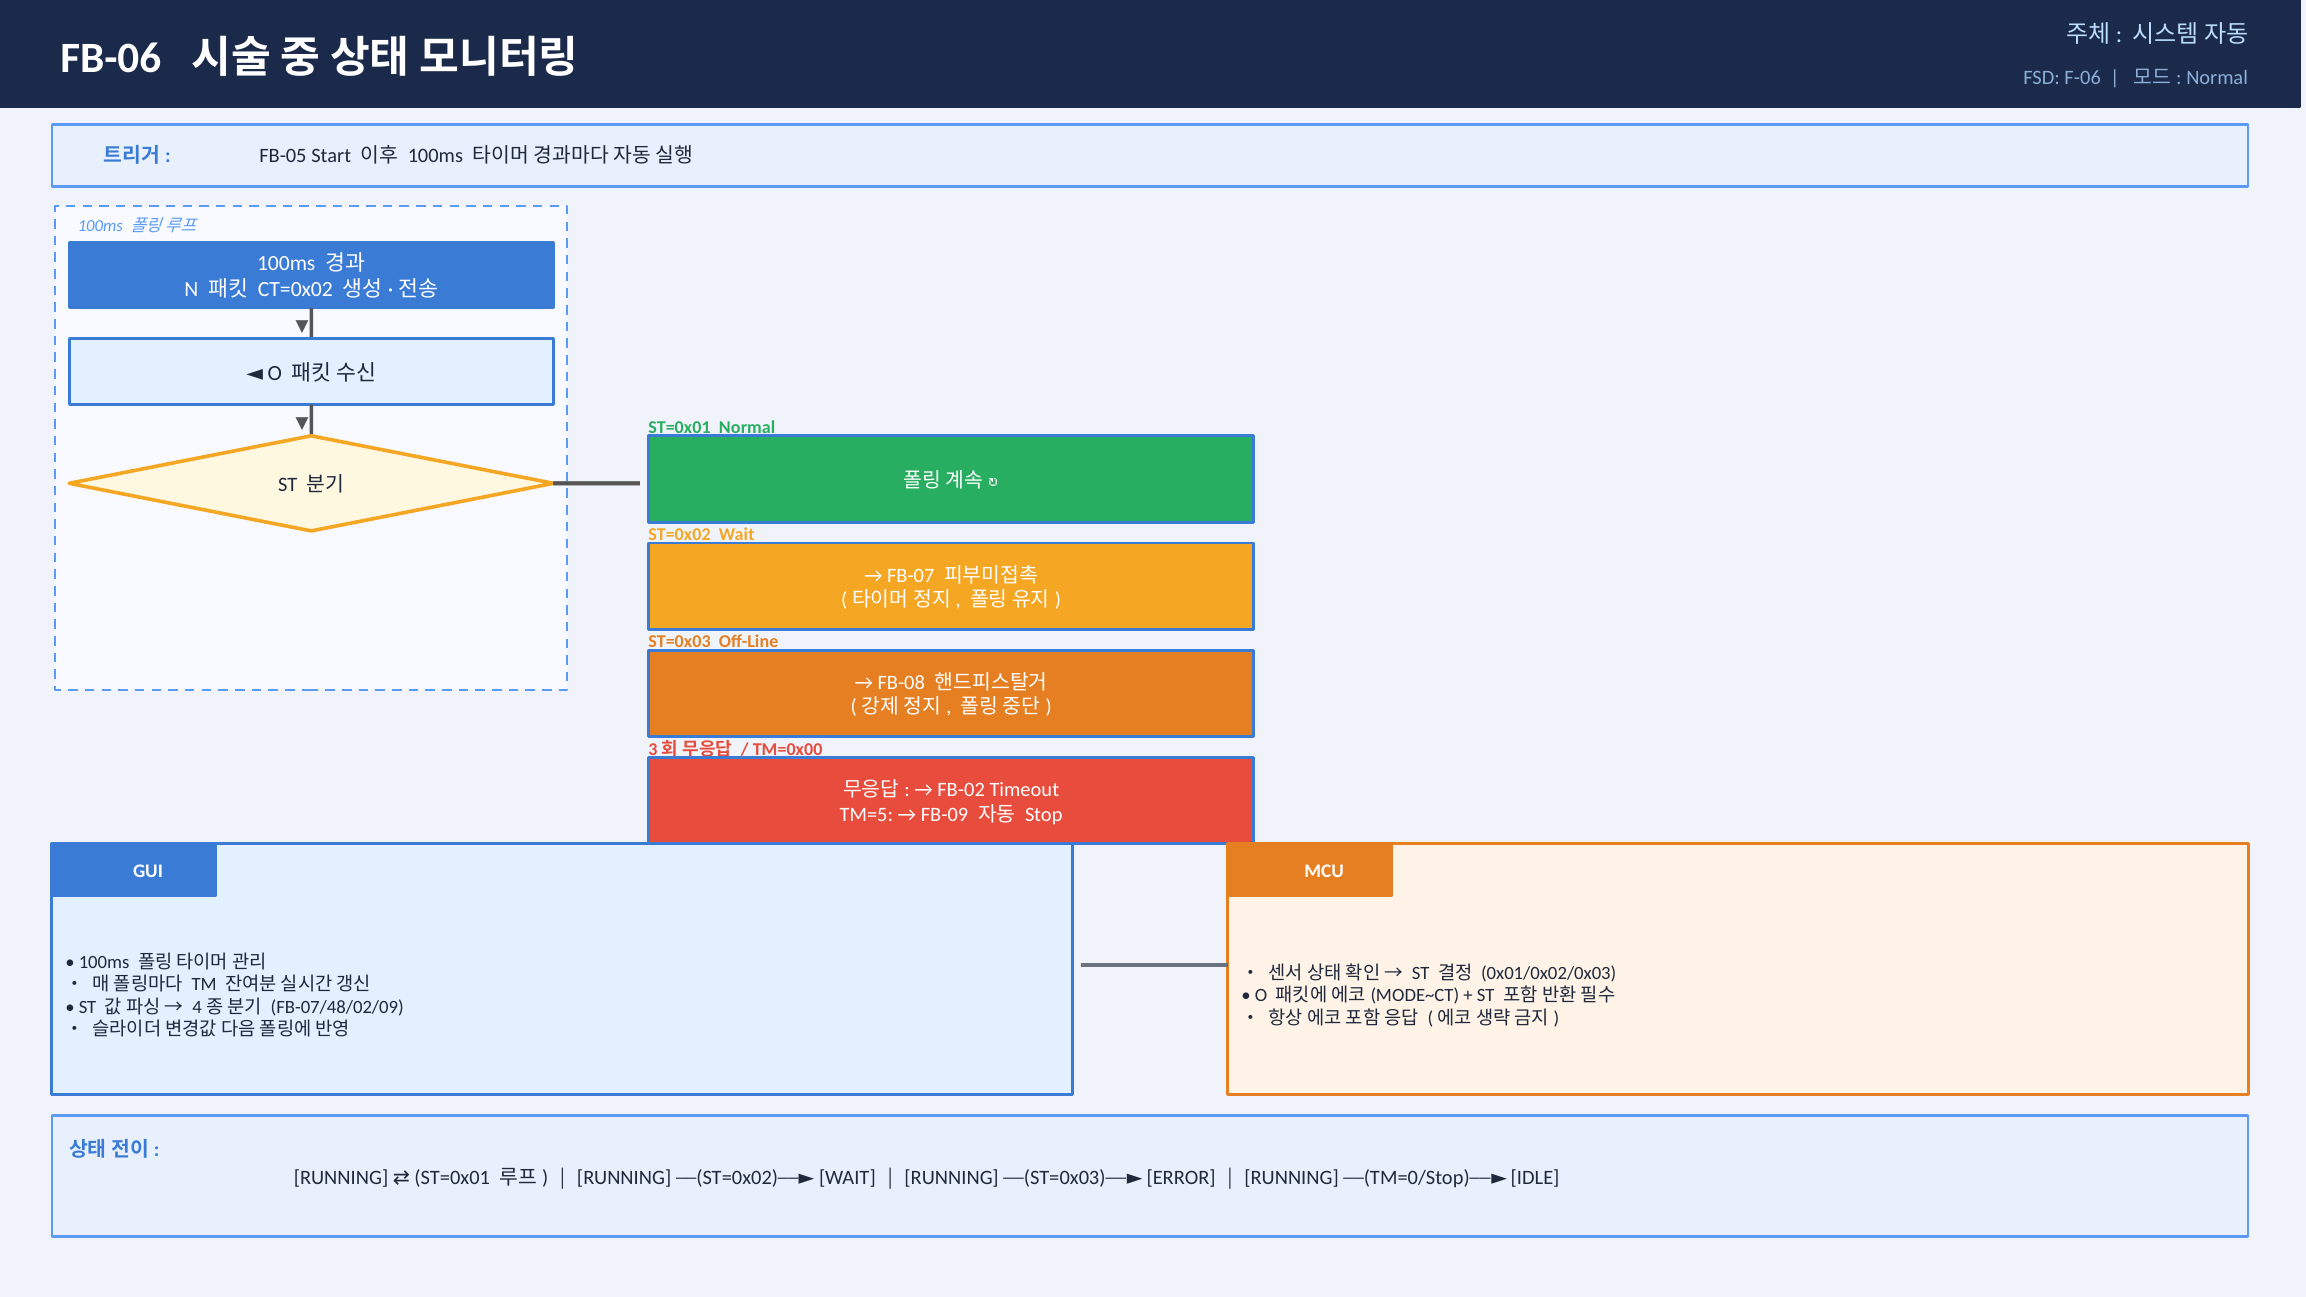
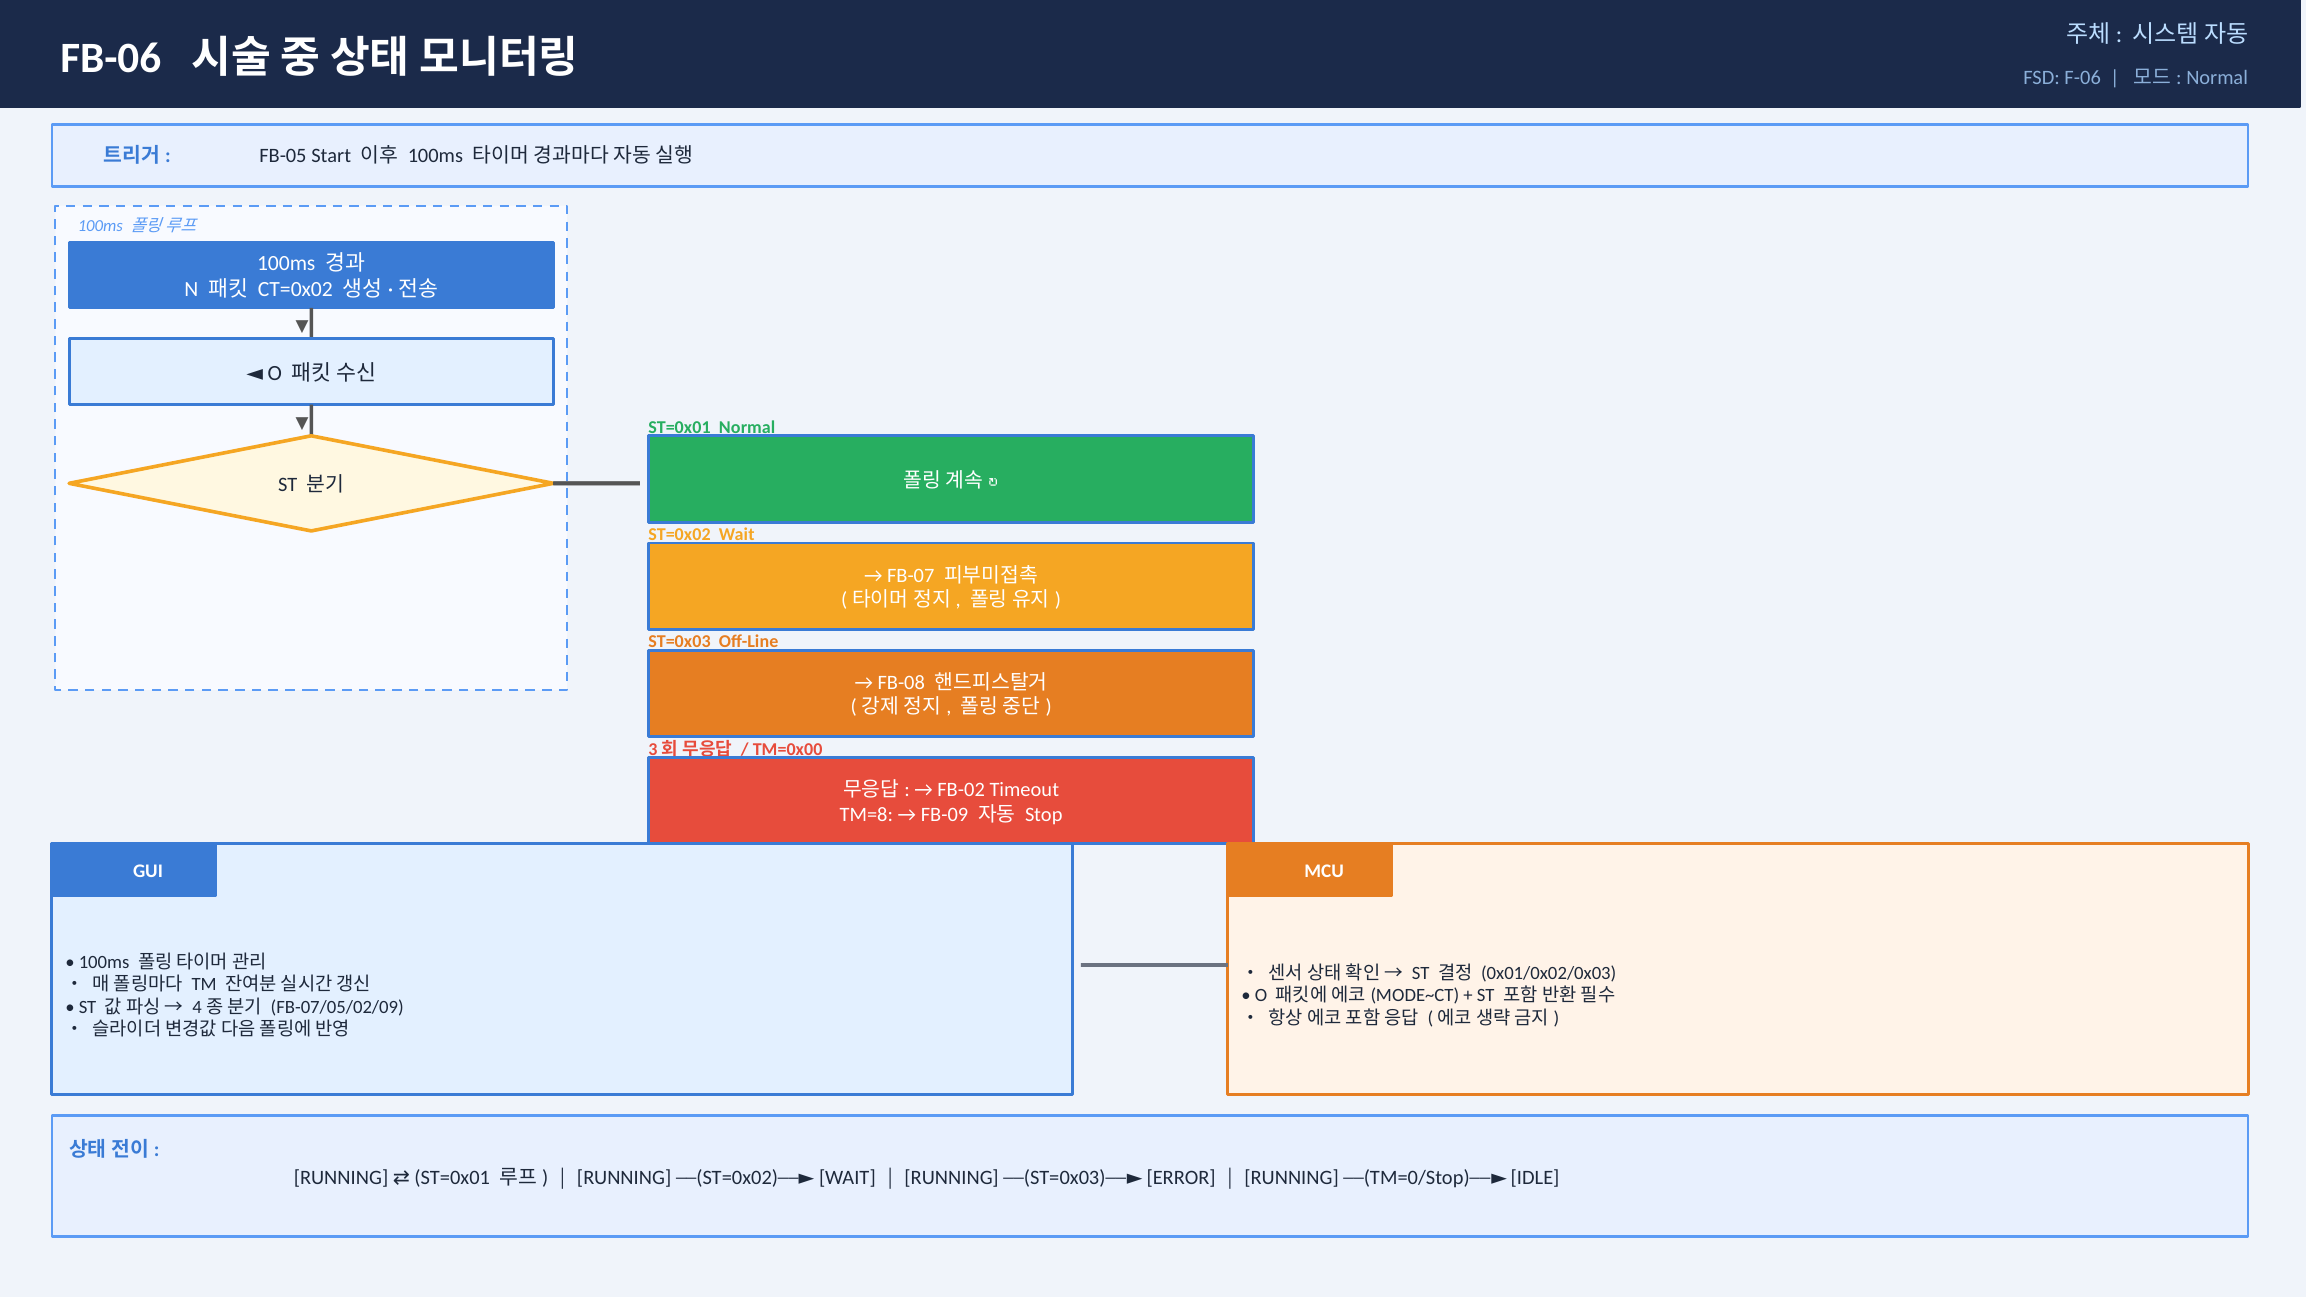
TM=5: TM=5 -> TM=8 (866, 814)
FB-07/48/02/09: FB-07/48/02/09 -> FB-07/05/02/09 (337, 1007)
